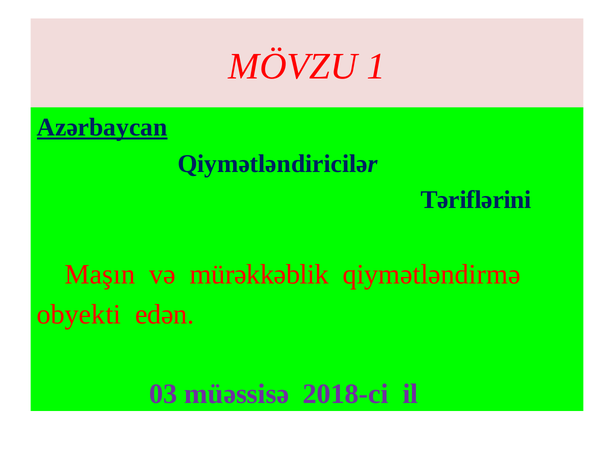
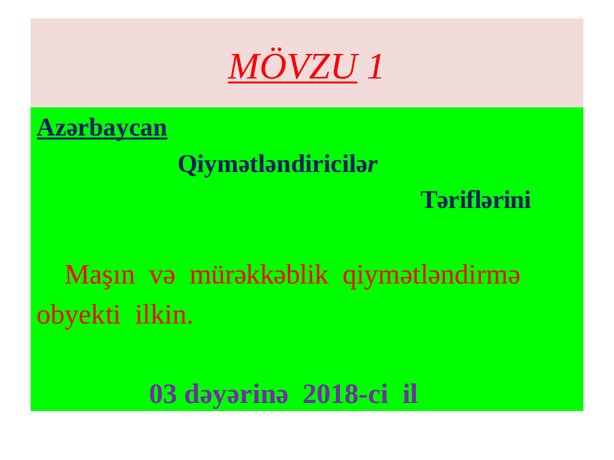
MÖVZU underline: none -> present (293, 67)
edən: edən -> ilkin (164, 315)
müəssisə: müəssisə -> dəyərinə (237, 394)
